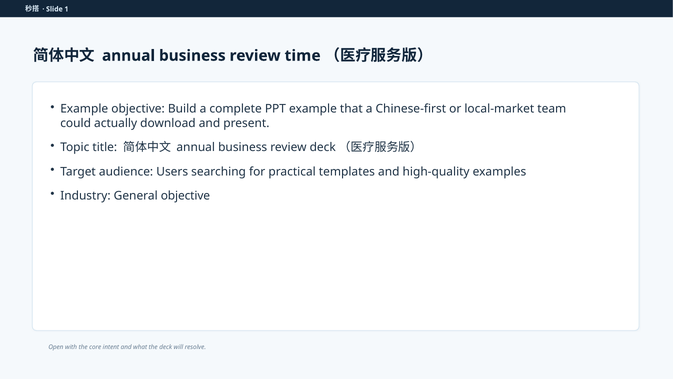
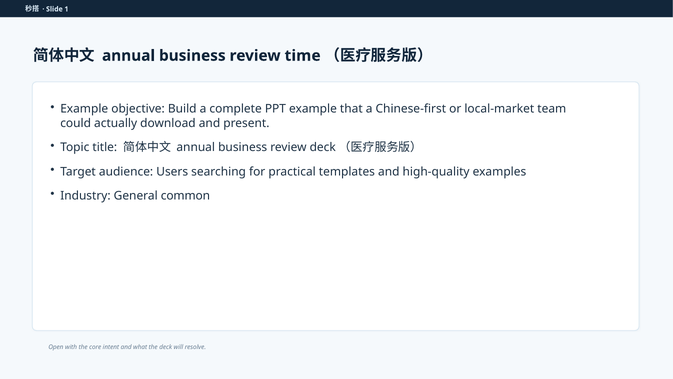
General objective: objective -> common (185, 196)
